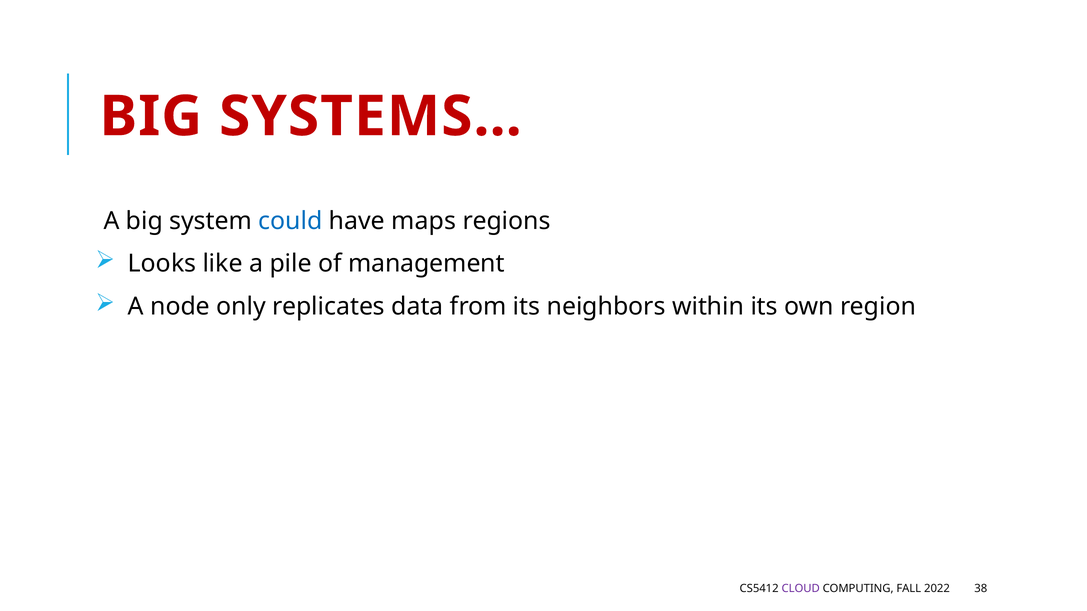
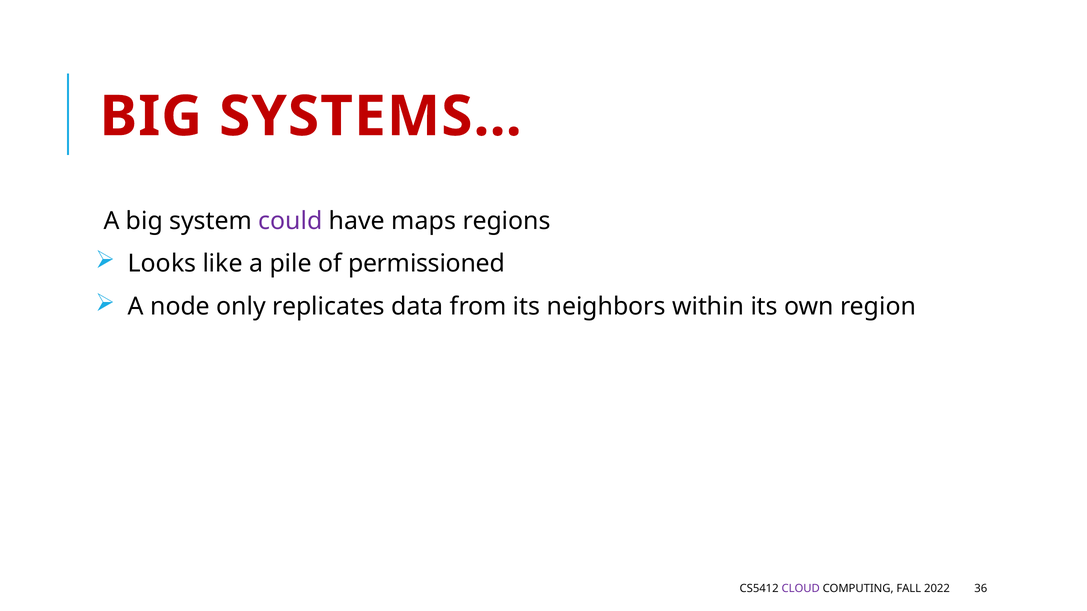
could colour: blue -> purple (290, 221)
management: management -> permissioned (426, 264)
38: 38 -> 36 (981, 589)
